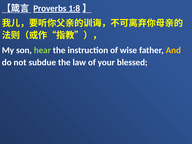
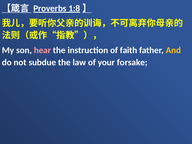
hear colour: light green -> pink (42, 50)
wise: wise -> faith (129, 50)
blessed: blessed -> forsake (132, 62)
